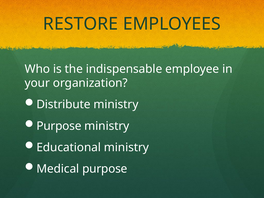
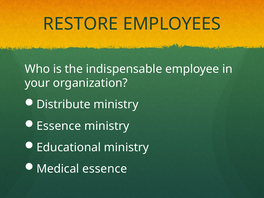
Purpose: Purpose -> Essence (59, 126)
Medical purpose: purpose -> essence (105, 169)
